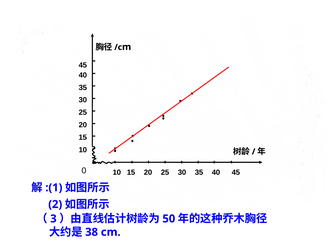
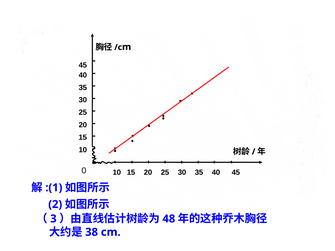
50: 50 -> 48 (169, 219)
